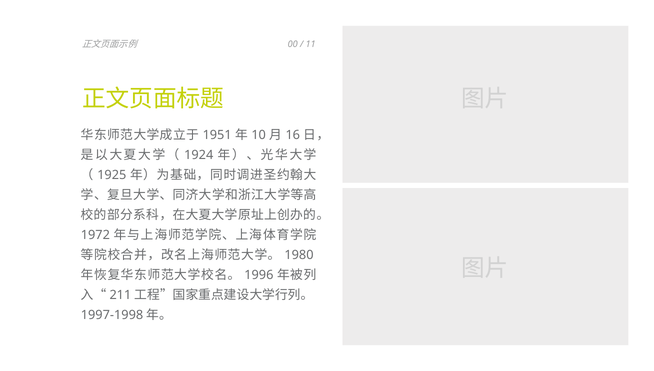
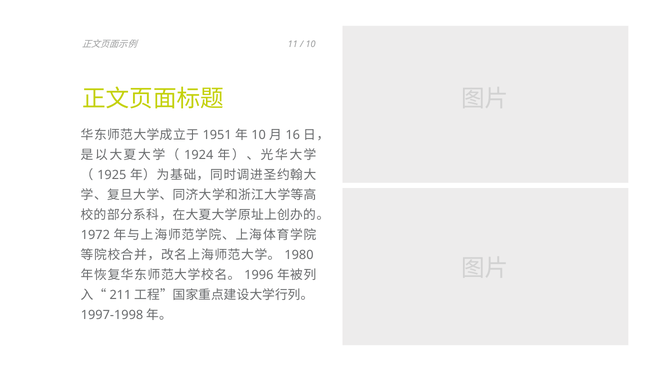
00: 00 -> 11 (293, 44)
11: 11 -> 10 (311, 44)
